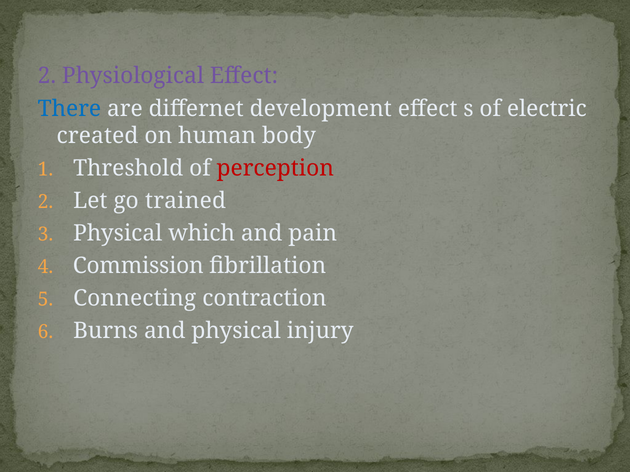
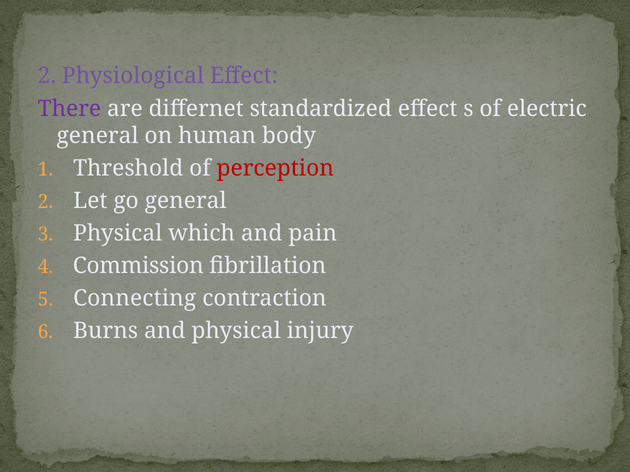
There colour: blue -> purple (69, 109)
development: development -> standardized (321, 109)
created: created -> general (98, 136)
go trained: trained -> general (186, 201)
